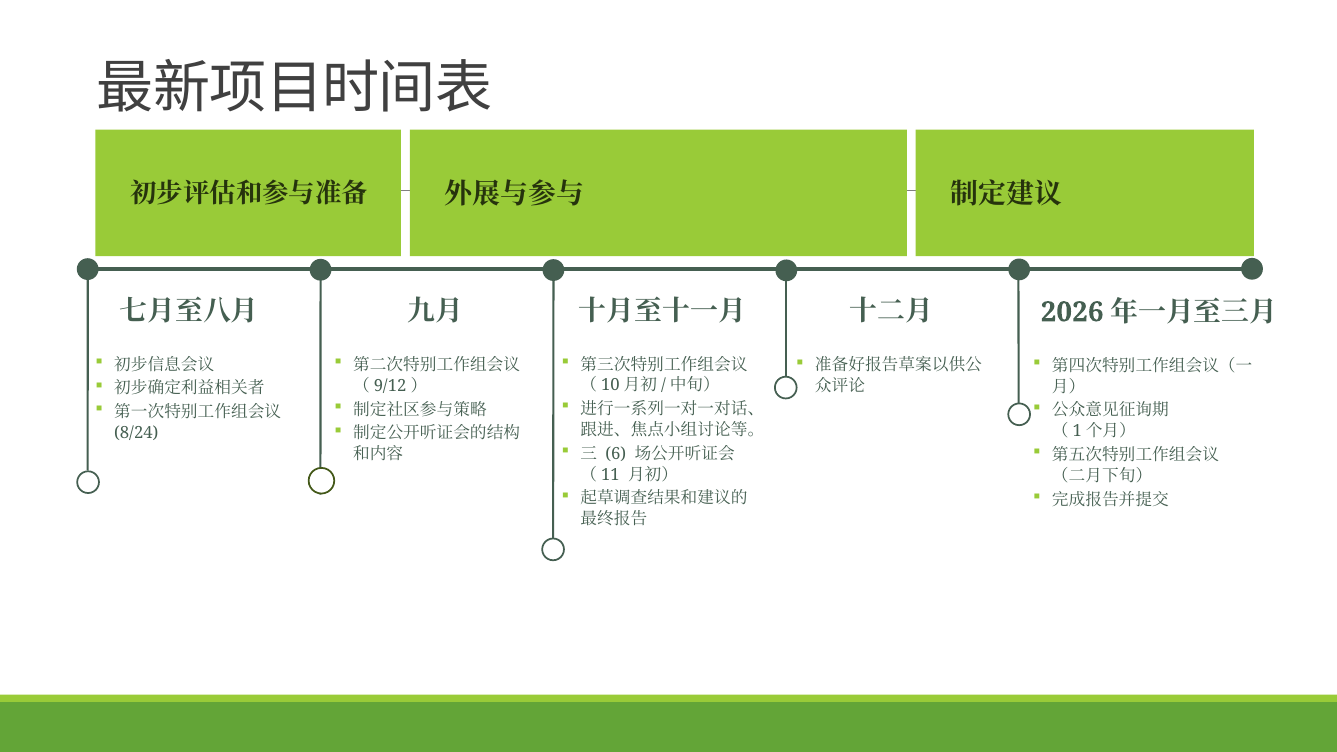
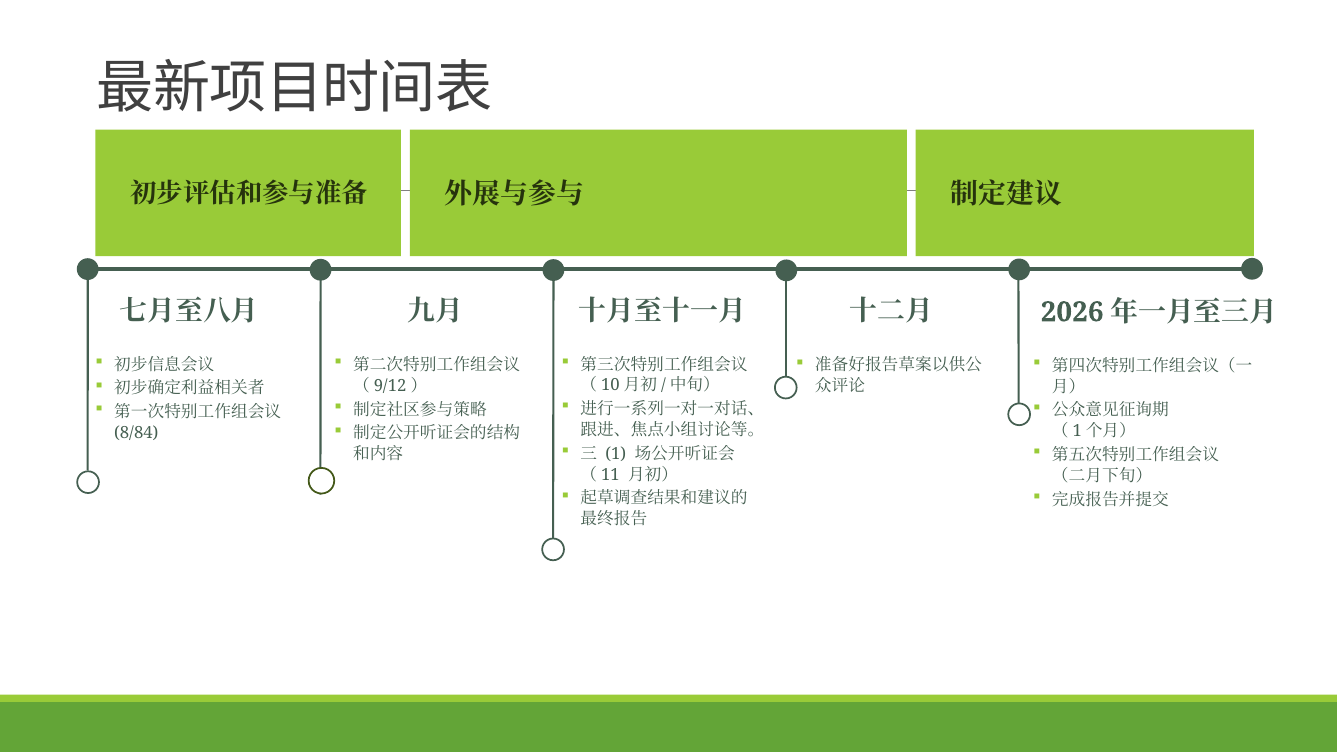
8/24: 8/24 -> 8/84 (136, 433)
6: 6 -> 1 (616, 454)
